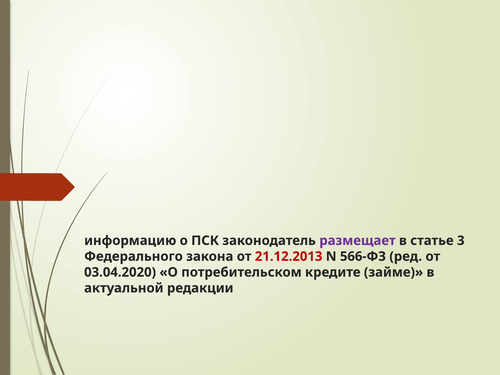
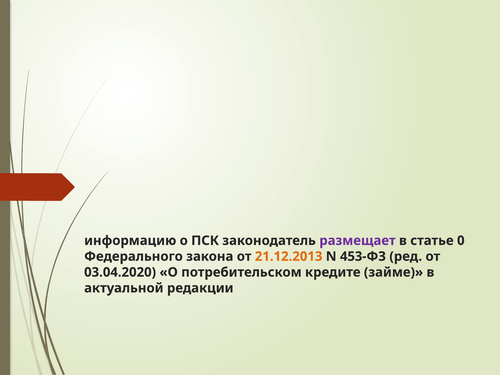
3: 3 -> 0 (461, 241)
21.12.2013 colour: red -> orange (289, 256)
566-ФЗ: 566-ФЗ -> 453-ФЗ (363, 256)
